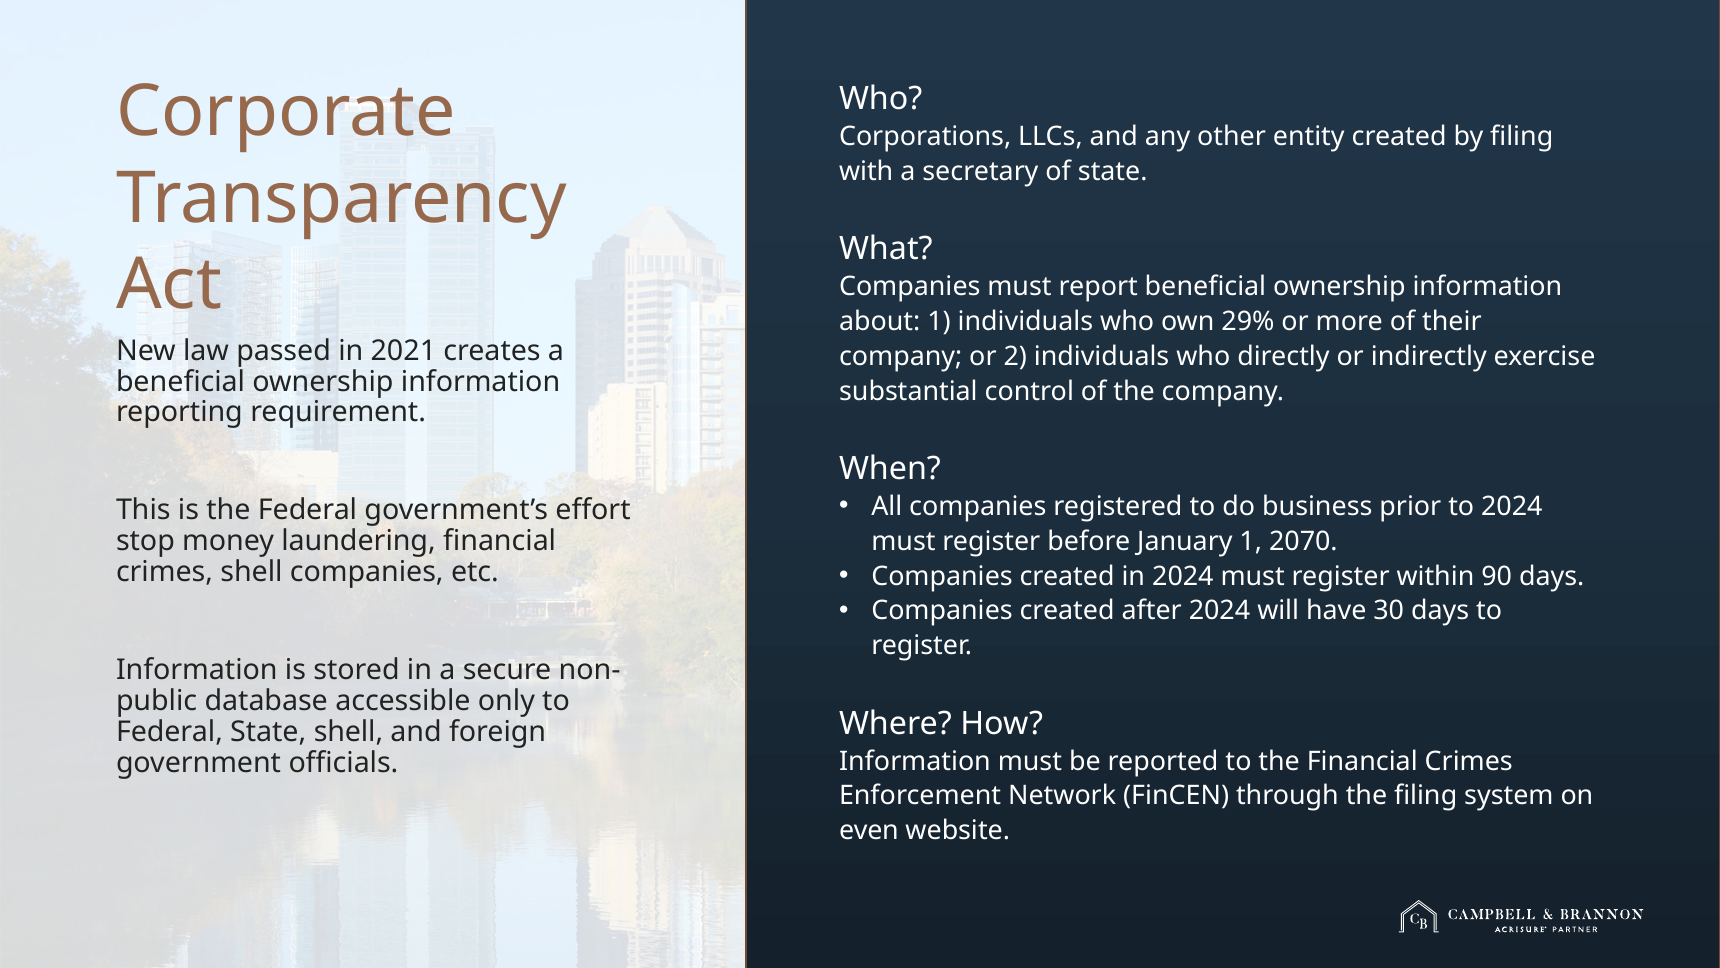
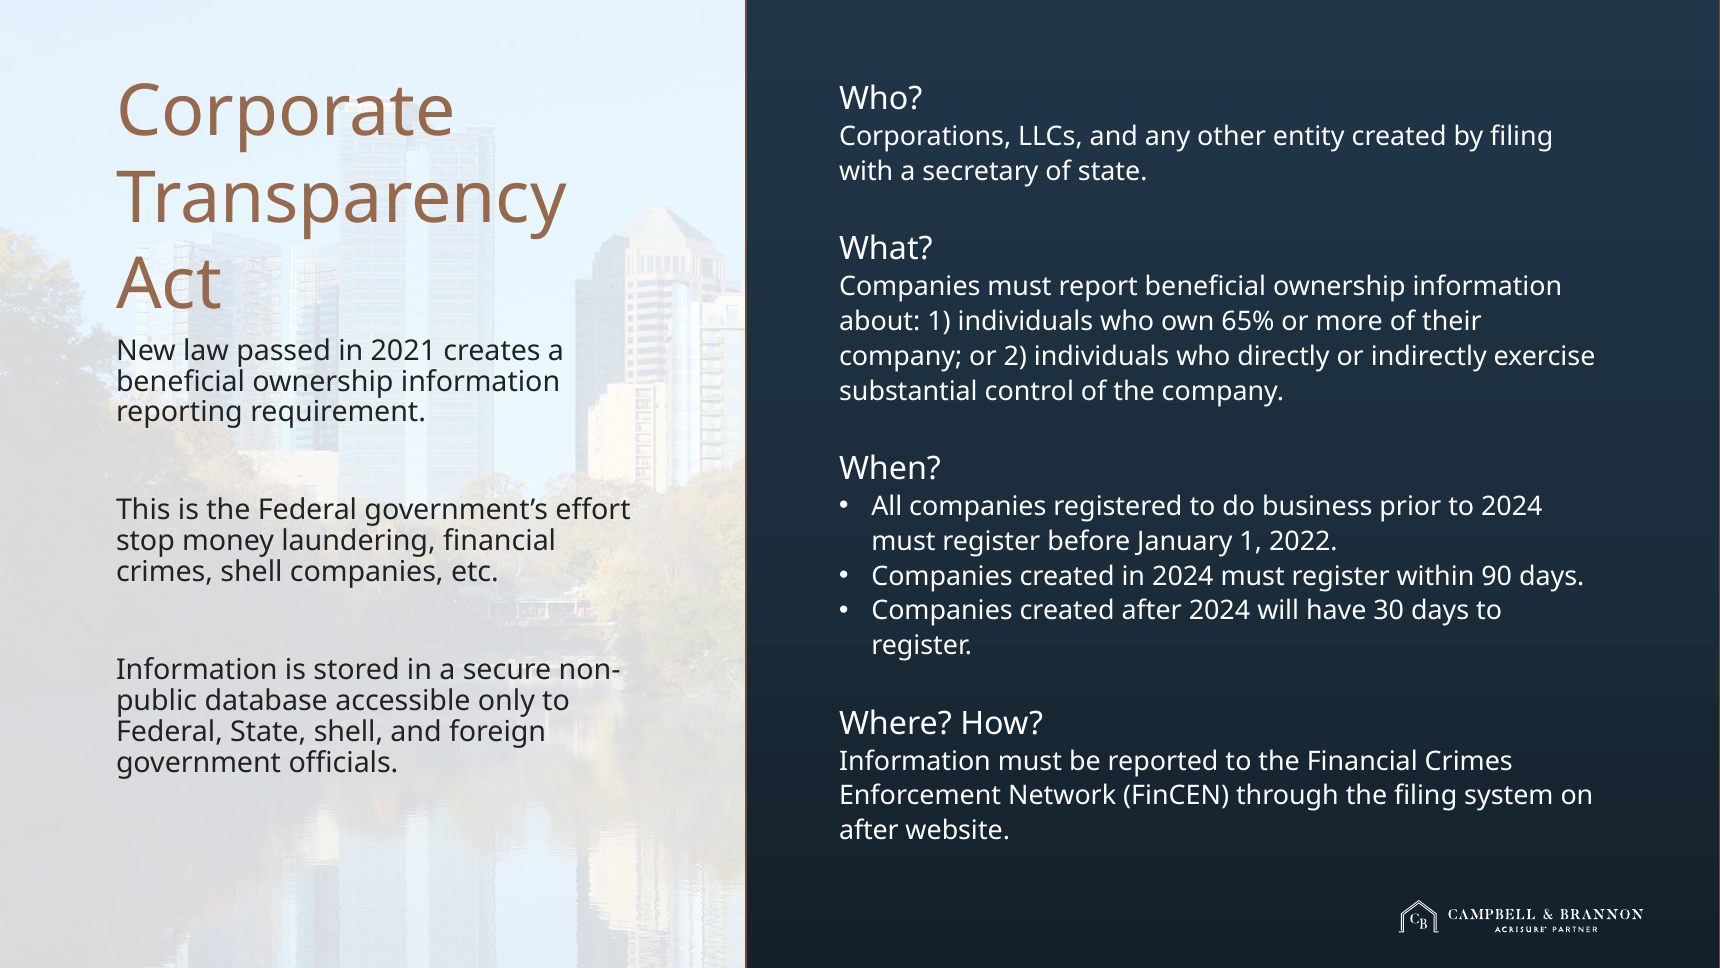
29%: 29% -> 65% (1248, 322)
2070: 2070 -> 2022 (1303, 541)
even: even -> after (869, 830)
